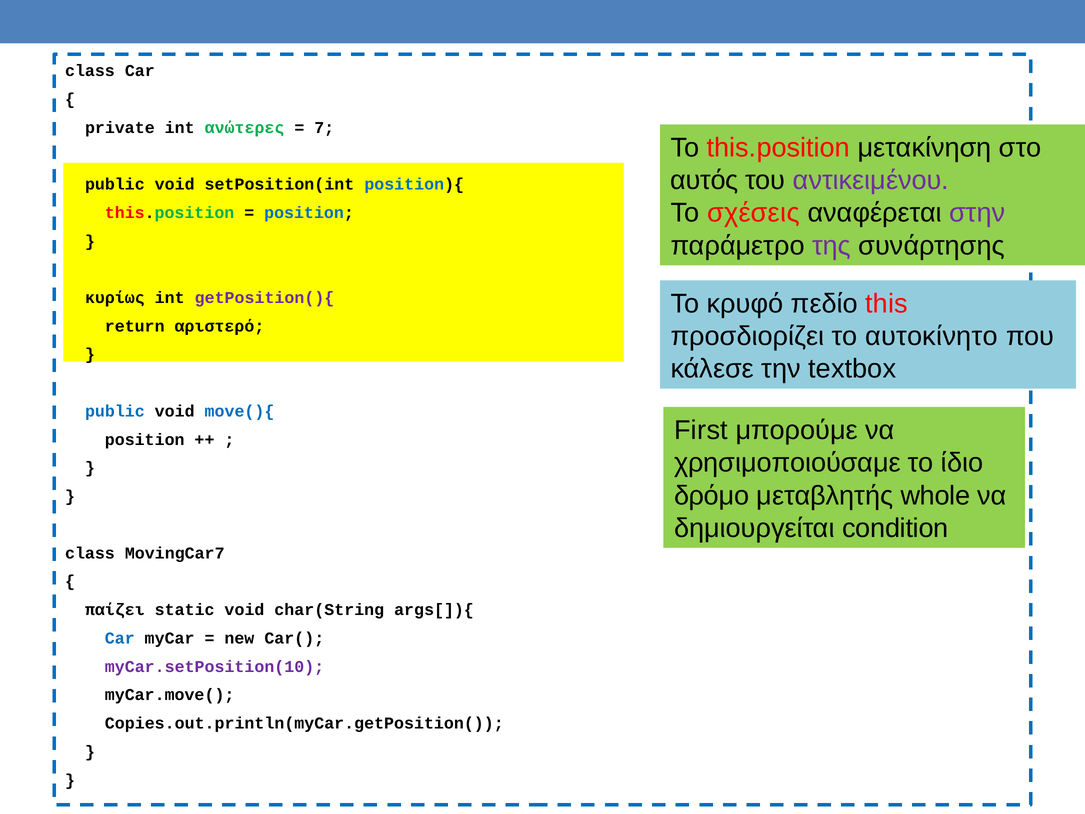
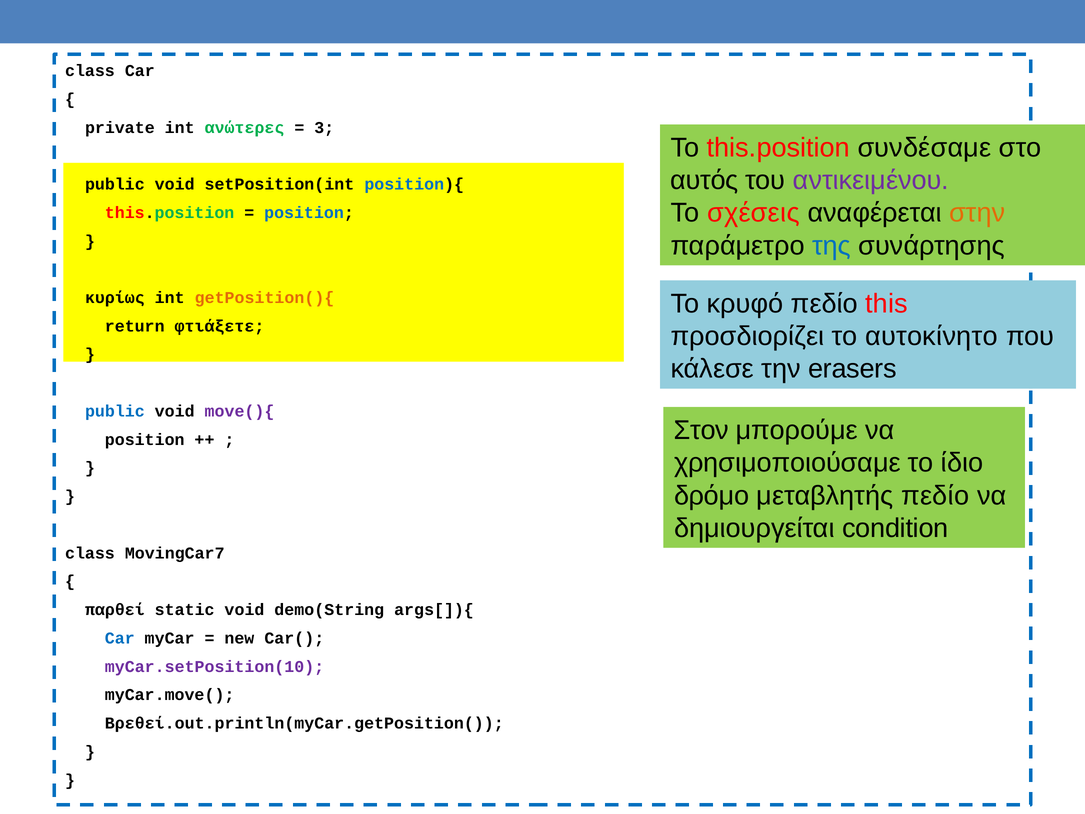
7: 7 -> 3 (324, 128)
μετακίνηση: μετακίνηση -> συνδέσαμε (924, 148)
στην colour: purple -> orange (977, 213)
της colour: purple -> blue (832, 246)
getPosition(){ colour: purple -> orange (264, 298)
αριστερό: αριστερό -> φτιάξετε (219, 326)
textbox: textbox -> erasers (852, 369)
move(){ colour: blue -> purple (239, 411)
First: First -> Στον (701, 430)
μεταβλητής whole: whole -> πεδίο (935, 495)
παίζει: παίζει -> παρθεί (115, 610)
char(String: char(String -> demo(String (329, 610)
Copies.out.println(myCar.getPosition(: Copies.out.println(myCar.getPosition( -> Βρεθεί.out.println(myCar.getPosition( (304, 723)
